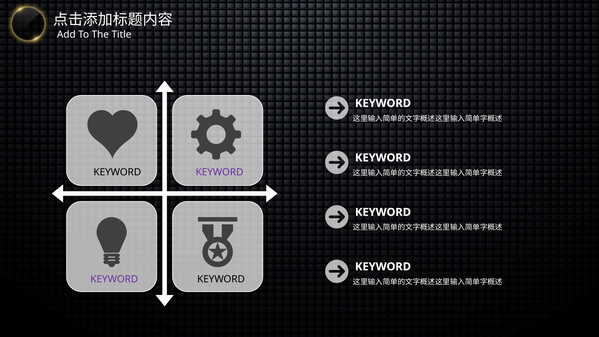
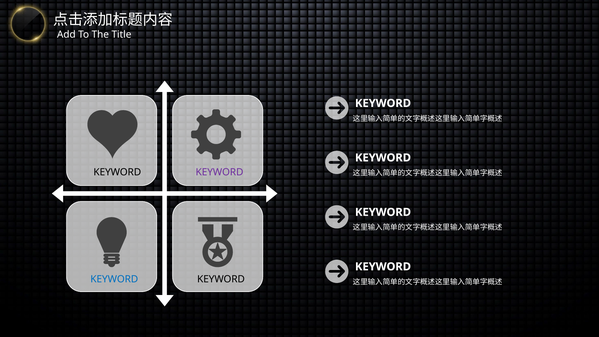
KEYWORD colour: purple -> blue (114, 279)
